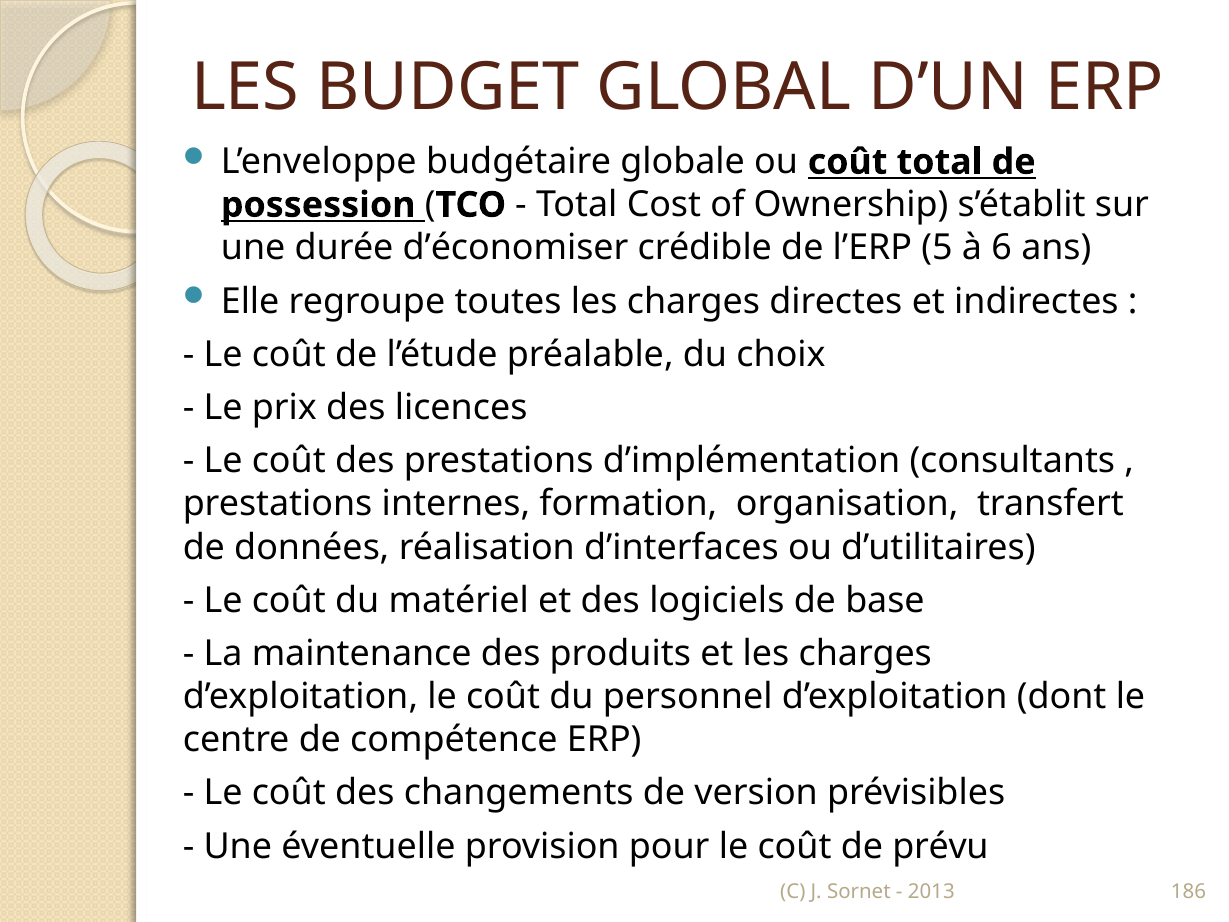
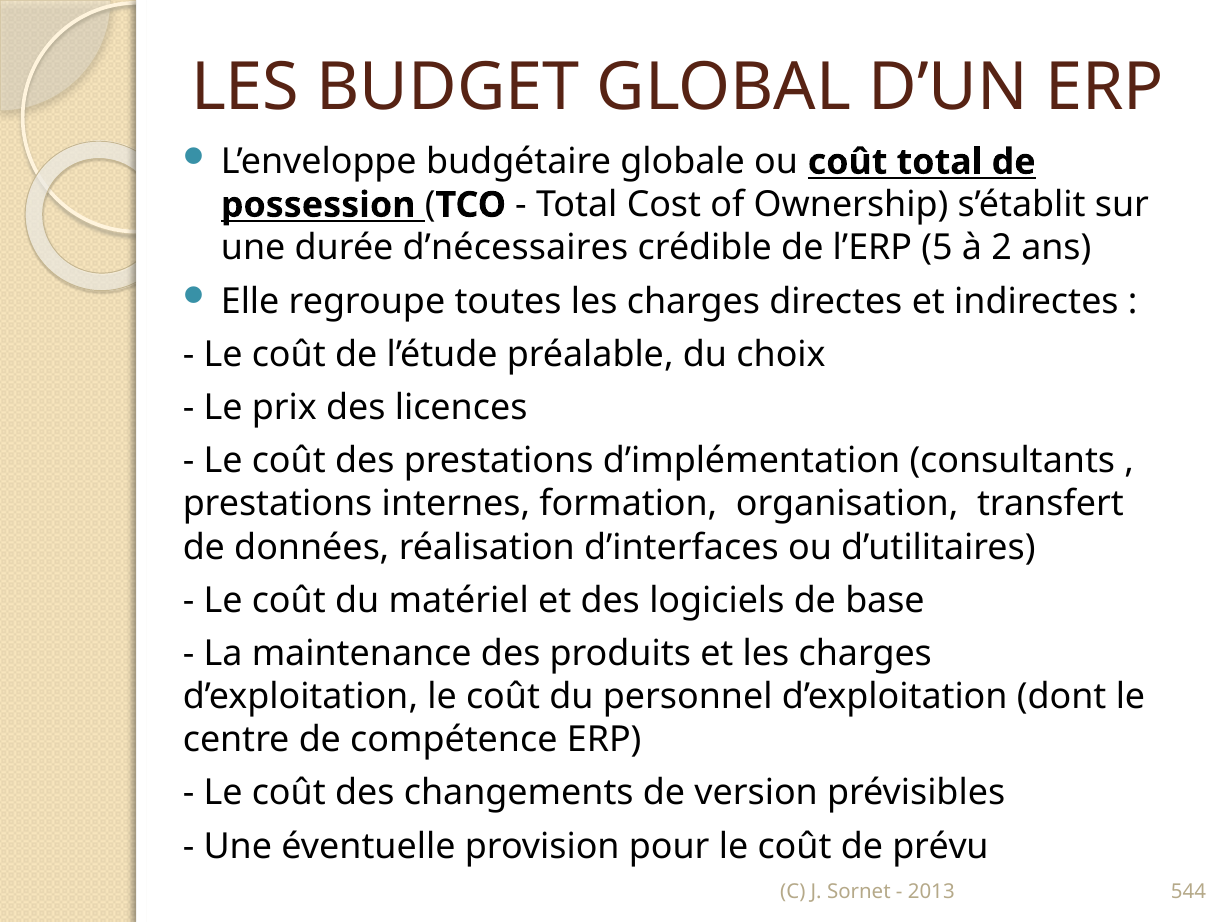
d’économiser: d’économiser -> d’nécessaires (515, 248)
6: 6 -> 2 (1002, 248)
186: 186 -> 544 (1188, 891)
